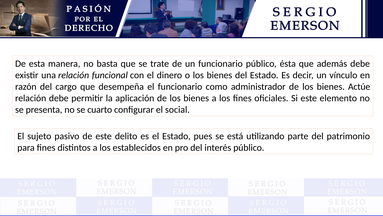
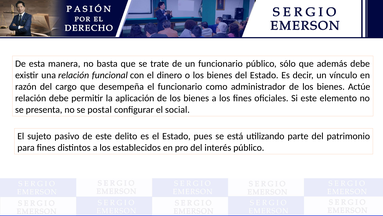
ésta: ésta -> sólo (288, 63)
cuarto: cuarto -> postal (100, 109)
